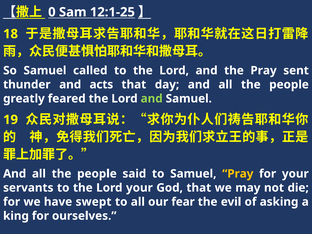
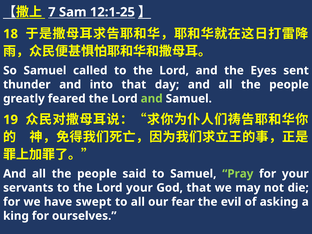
0: 0 -> 7 (52, 12)
the Pray: Pray -> Eyes (264, 70)
acts: acts -> into (101, 85)
Pray colour: yellow -> light green (238, 174)
